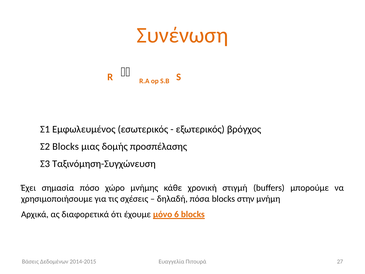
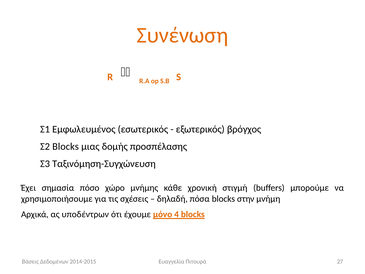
διαφορετικά: διαφορετικά -> υποδέντρων (85, 214)
6: 6 -> 4 (177, 214)
